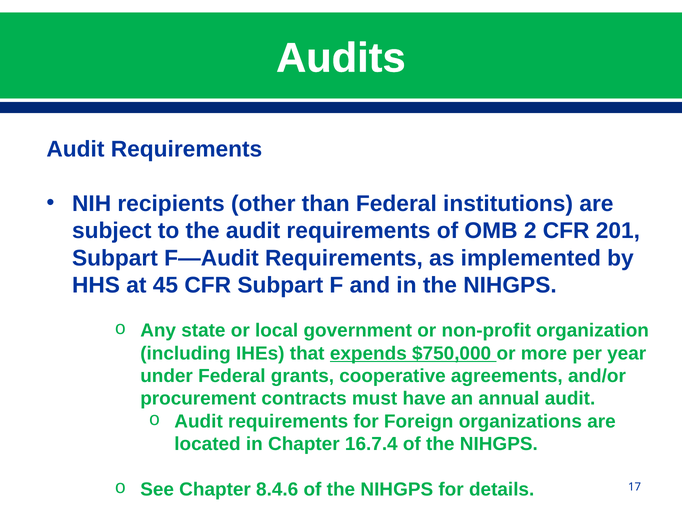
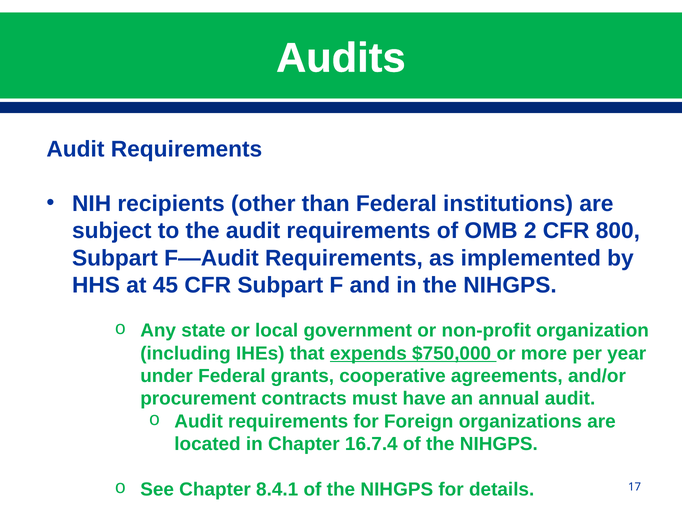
201: 201 -> 800 (618, 231)
8.4.6: 8.4.6 -> 8.4.1 (277, 490)
